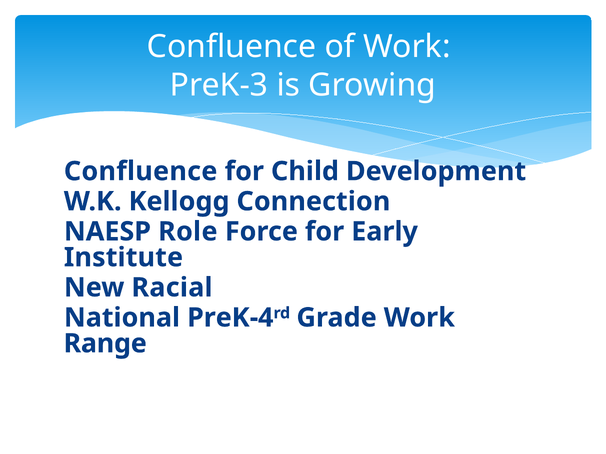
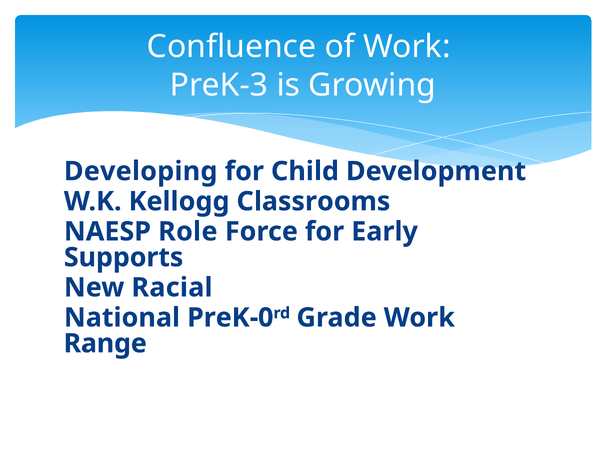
Confluence: Confluence -> Developing (141, 172)
Connection: Connection -> Classrooms (313, 202)
Institute: Institute -> Supports (124, 258)
PreK-4: PreK-4 -> PreK-0 (230, 318)
